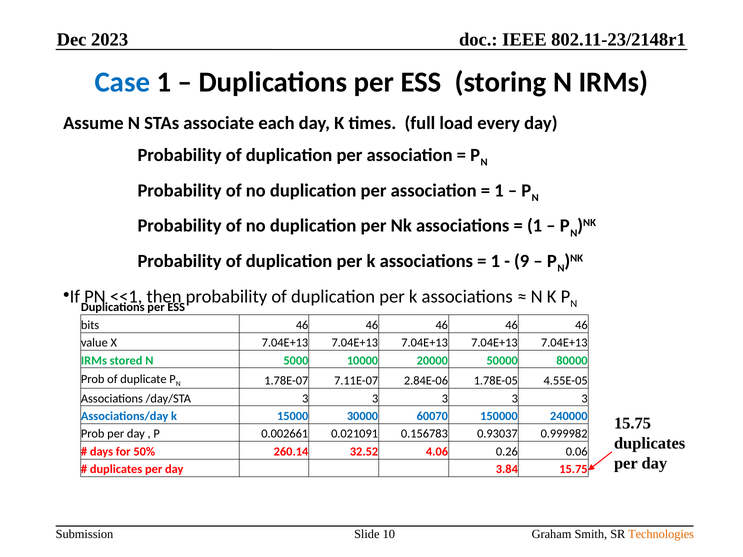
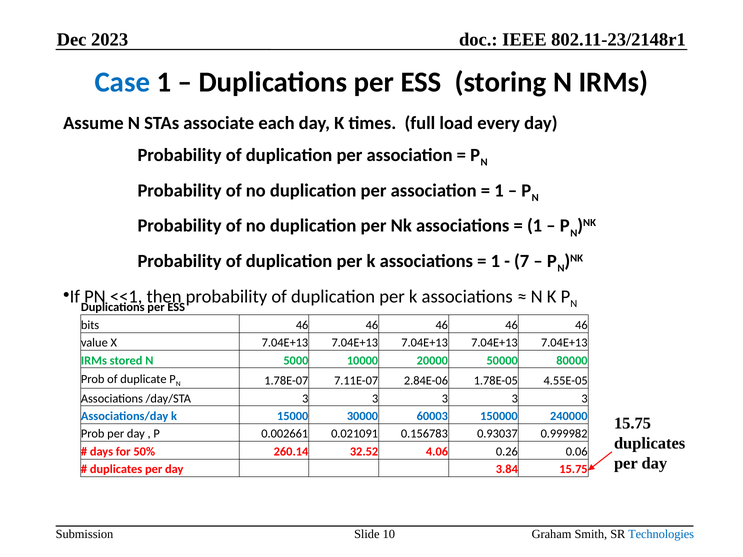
9: 9 -> 7 (522, 261)
60070: 60070 -> 60003 (432, 416)
Technologies colour: orange -> blue (661, 534)
